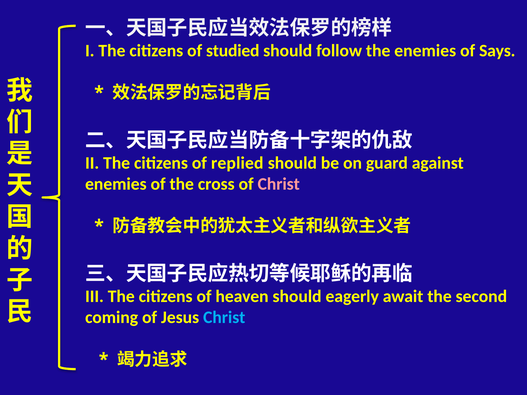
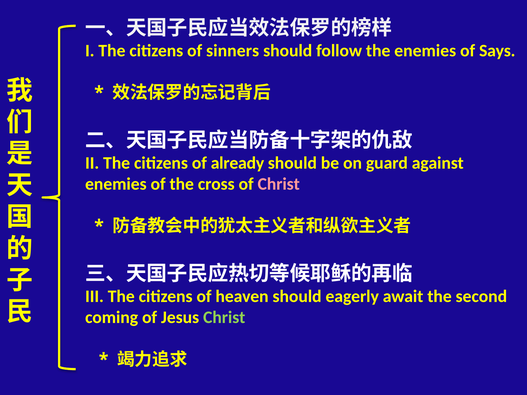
studied: studied -> sinners (233, 51)
replied: replied -> already (237, 163)
Christ colour: light blue -> light green (224, 318)
